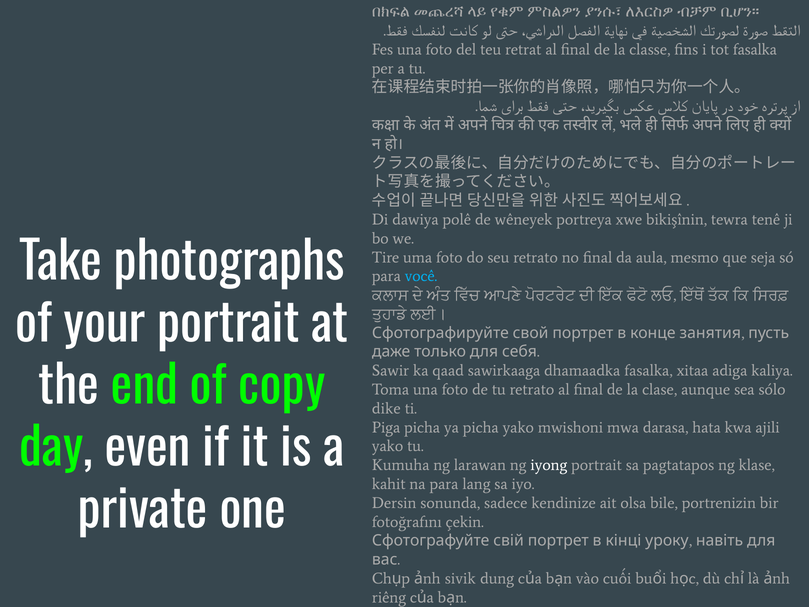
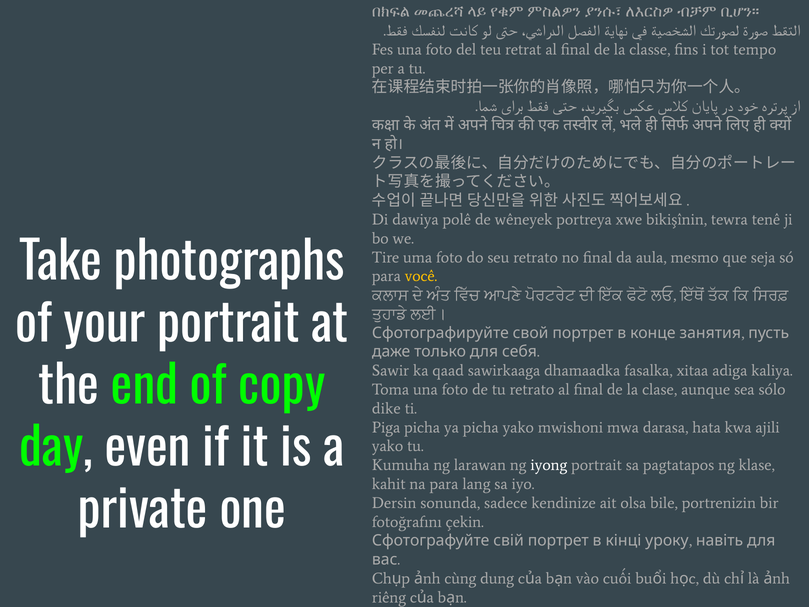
tot fasalka: fasalka -> tempo (755, 49)
você colour: light blue -> yellow (421, 276)
sivik: sivik -> cùng (460, 578)
